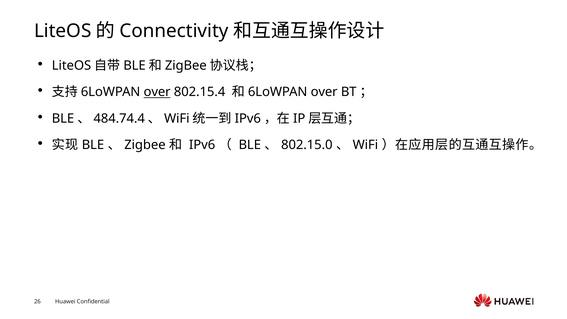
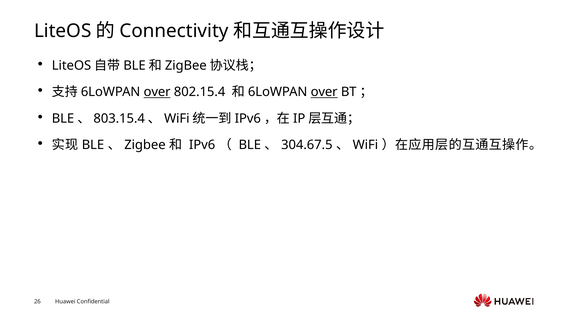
over underline: none -> present (324, 92)
484.74.4: 484.74.4 -> 803.15.4 (119, 118)
802.15.0: 802.15.0 -> 304.67.5 (307, 145)
